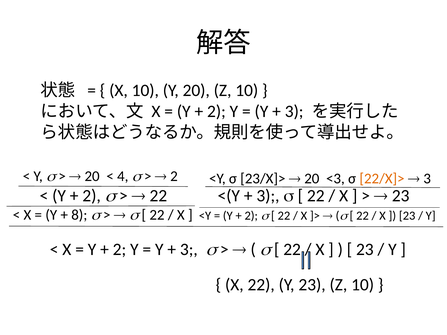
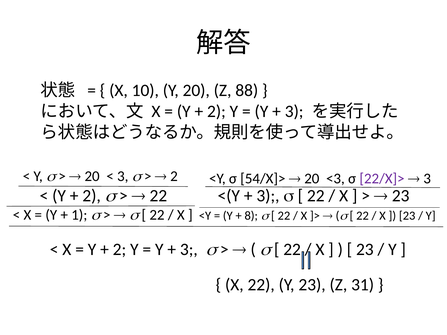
20 Z 10: 10 -> 88 (247, 91)
4: 4 -> 3 (123, 176)
23/X]>: 23/X]> -> 54/X]> (263, 179)
22/X]> colour: orange -> purple (382, 179)
8: 8 -> 1 (79, 215)
2: 2 -> 8 (251, 216)
23 Z 10: 10 -> 31 (363, 285)
